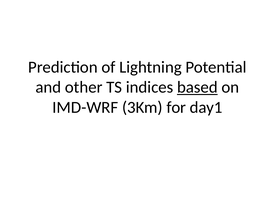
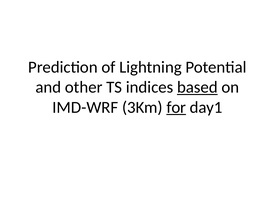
for underline: none -> present (176, 108)
